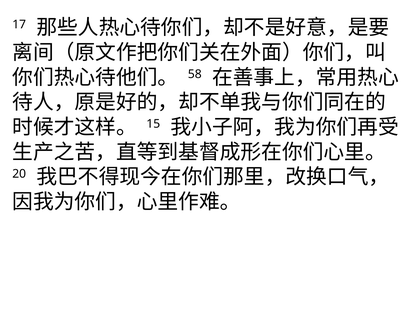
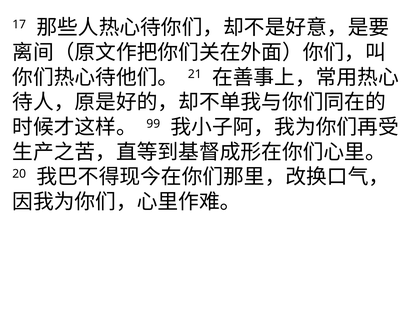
58: 58 -> 21 (195, 74)
15: 15 -> 99 (153, 124)
